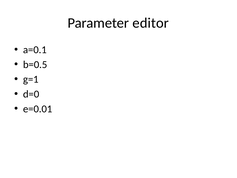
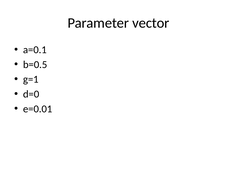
editor: editor -> vector (151, 23)
